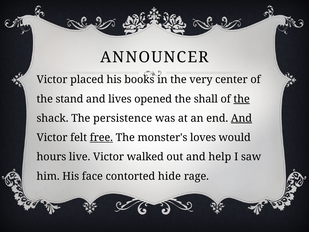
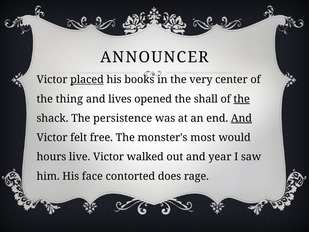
placed underline: none -> present (87, 80)
stand: stand -> thing (69, 99)
free underline: present -> none (101, 137)
loves: loves -> most (203, 137)
help: help -> year (220, 157)
hide: hide -> does (170, 176)
